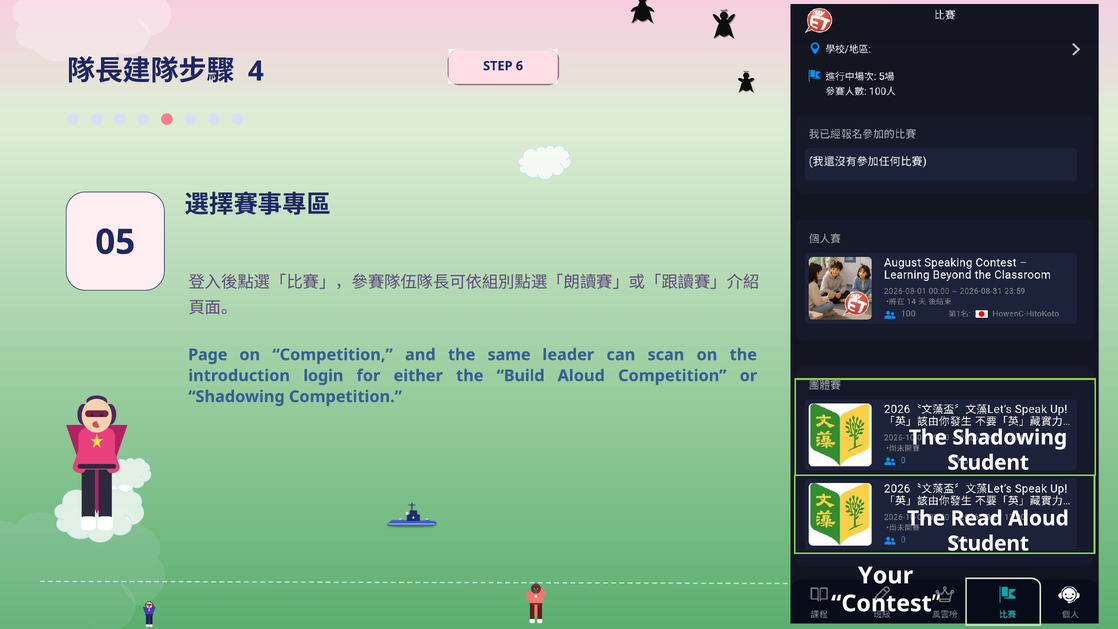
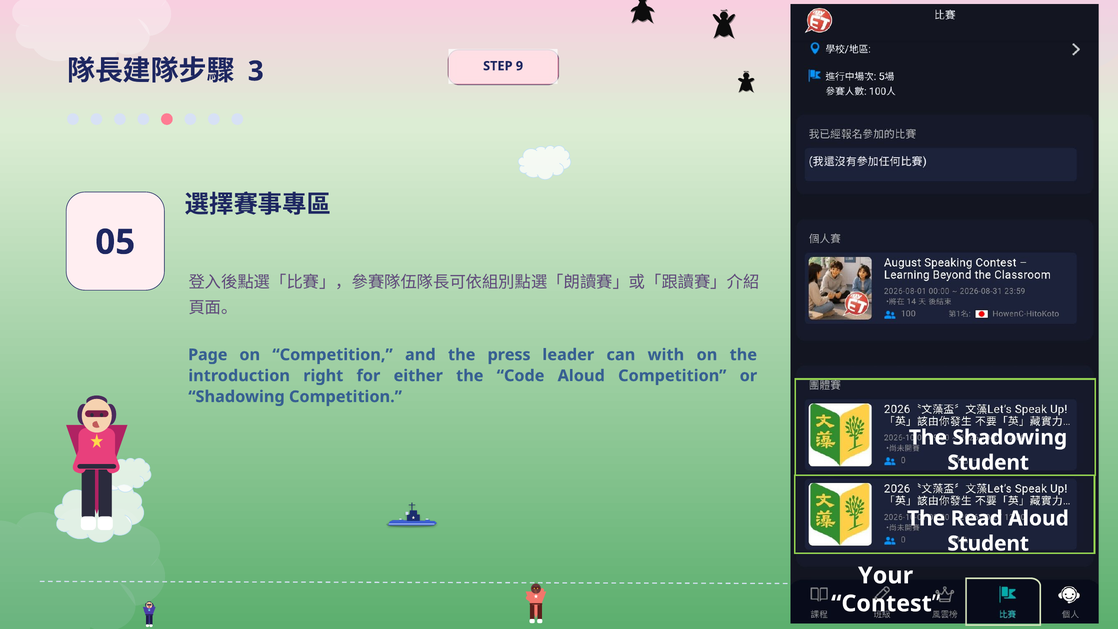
4: 4 -> 3 (256, 71)
6: 6 -> 9 (519, 66)
same: same -> press (509, 355)
scan: scan -> with (666, 355)
login: login -> right (323, 376)
Build: Build -> Code (521, 376)
